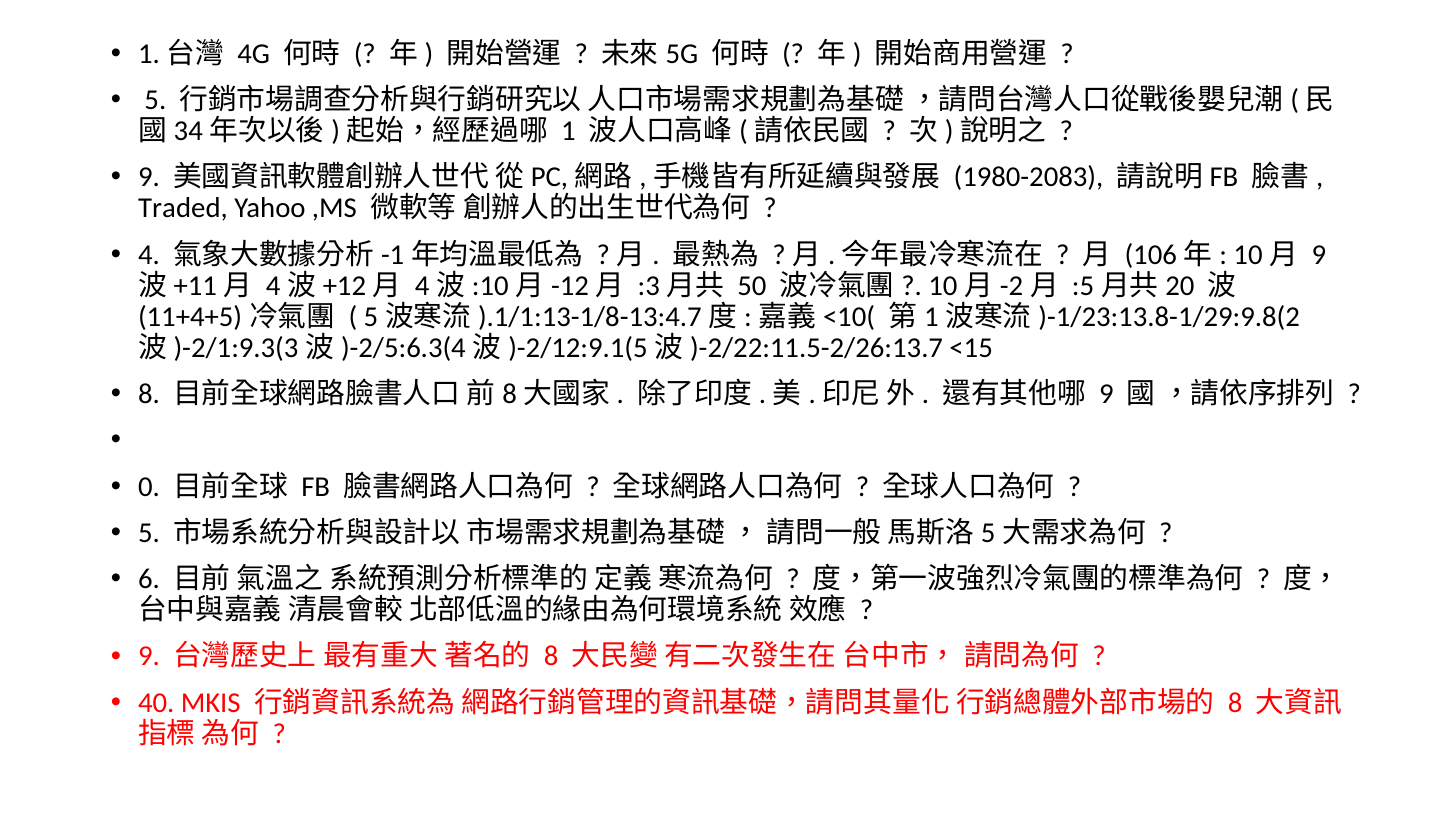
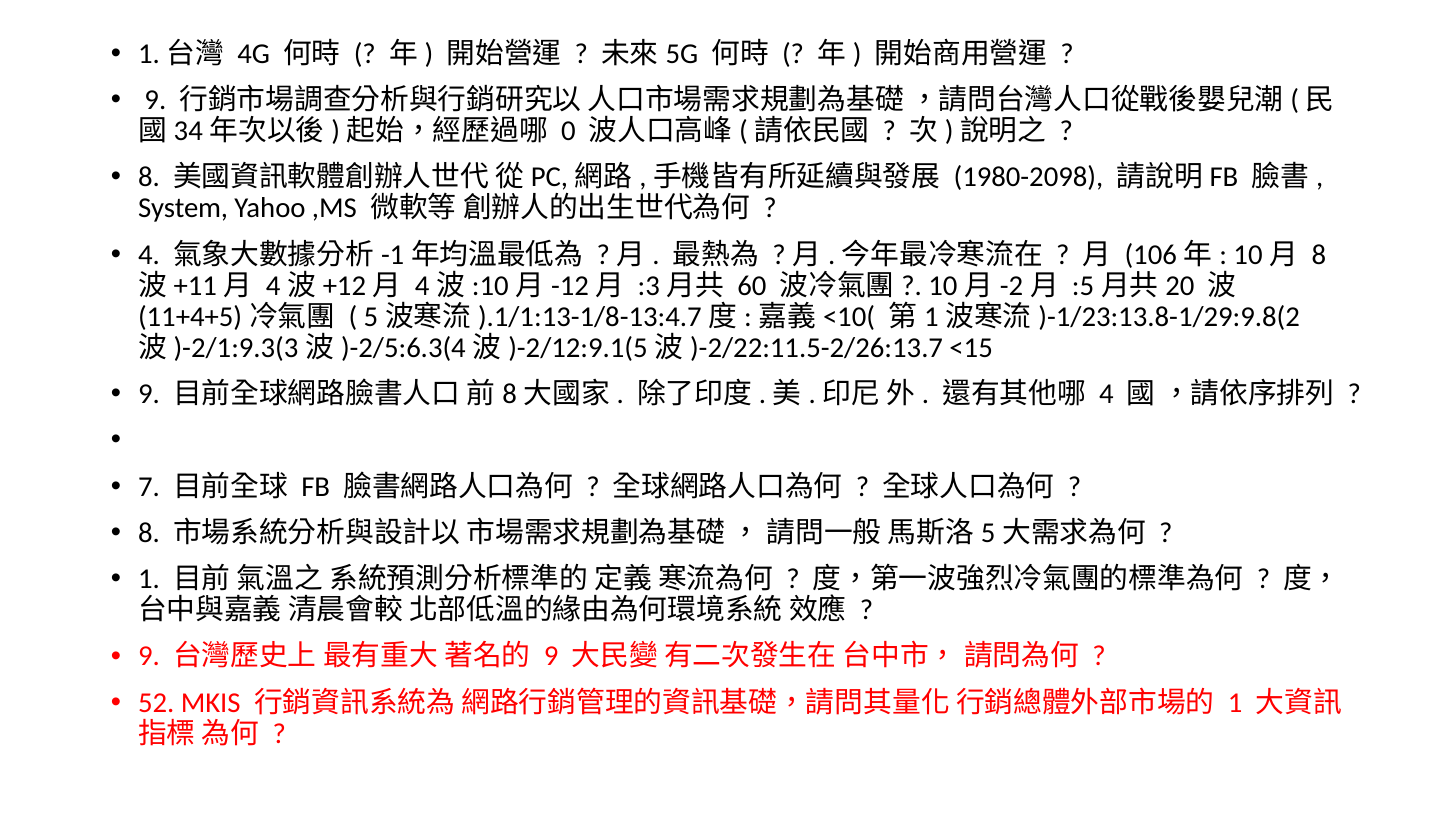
5: 5 -> 9 (155, 100)
1: 1 -> 0 (568, 131)
9: 9 -> 8 (149, 177)
1980-2083: 1980-2083 -> 1980-2098 (1028, 177)
Traded: Traded -> System (183, 208)
9: 9 -> 8 (1319, 255)
50: 50 -> 60 (752, 286)
8: 8 -> 9 (149, 394)
9: 9 -> 4 (1106, 394)
0: 0 -> 7 (149, 487)
5: 5 -> 8 (149, 533)
6: 6 -> 1 (149, 579)
8: 8 -> 9 (551, 656)
40: 40 -> 52 (156, 703)
8: 8 -> 1 (1235, 703)
